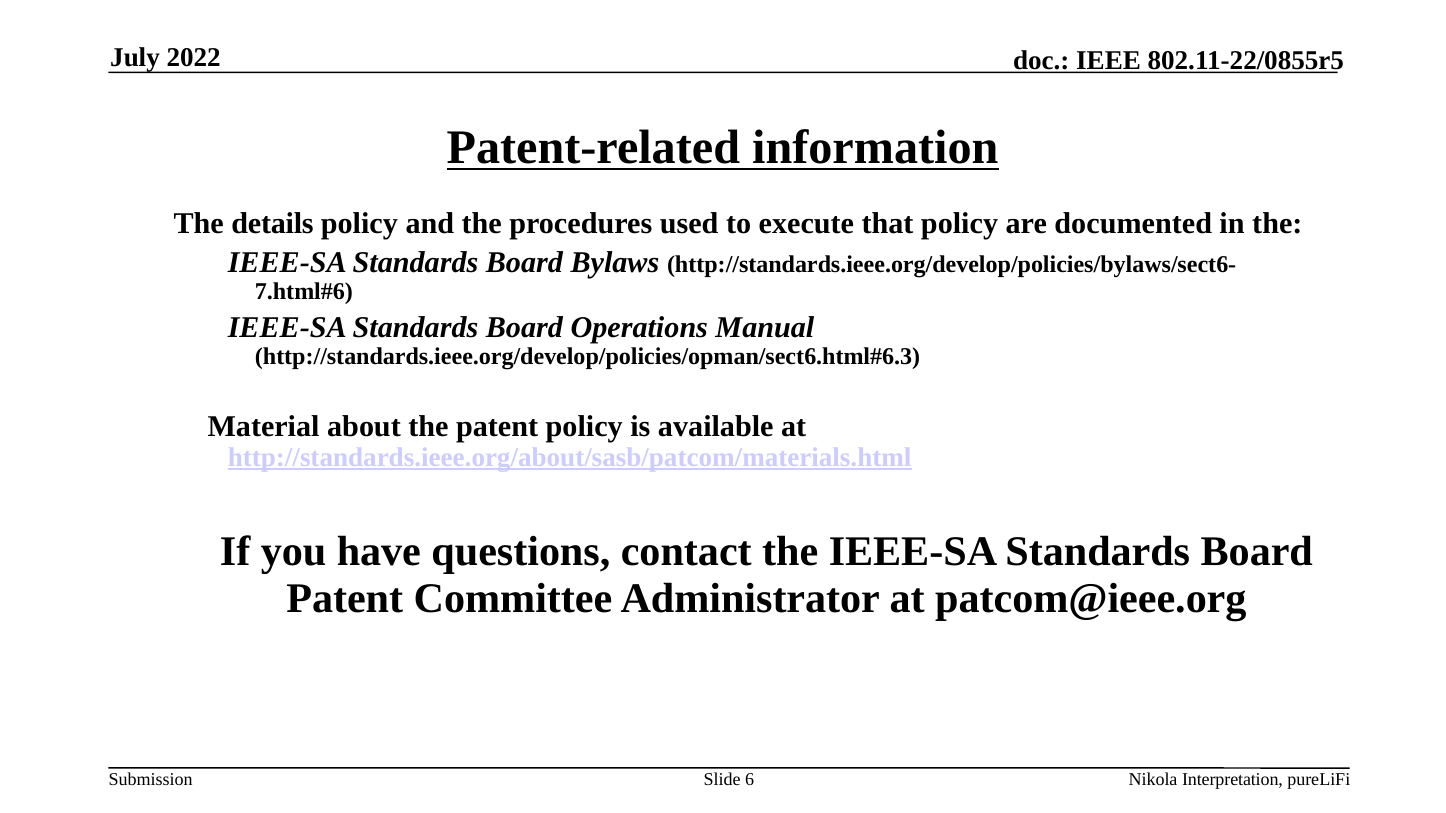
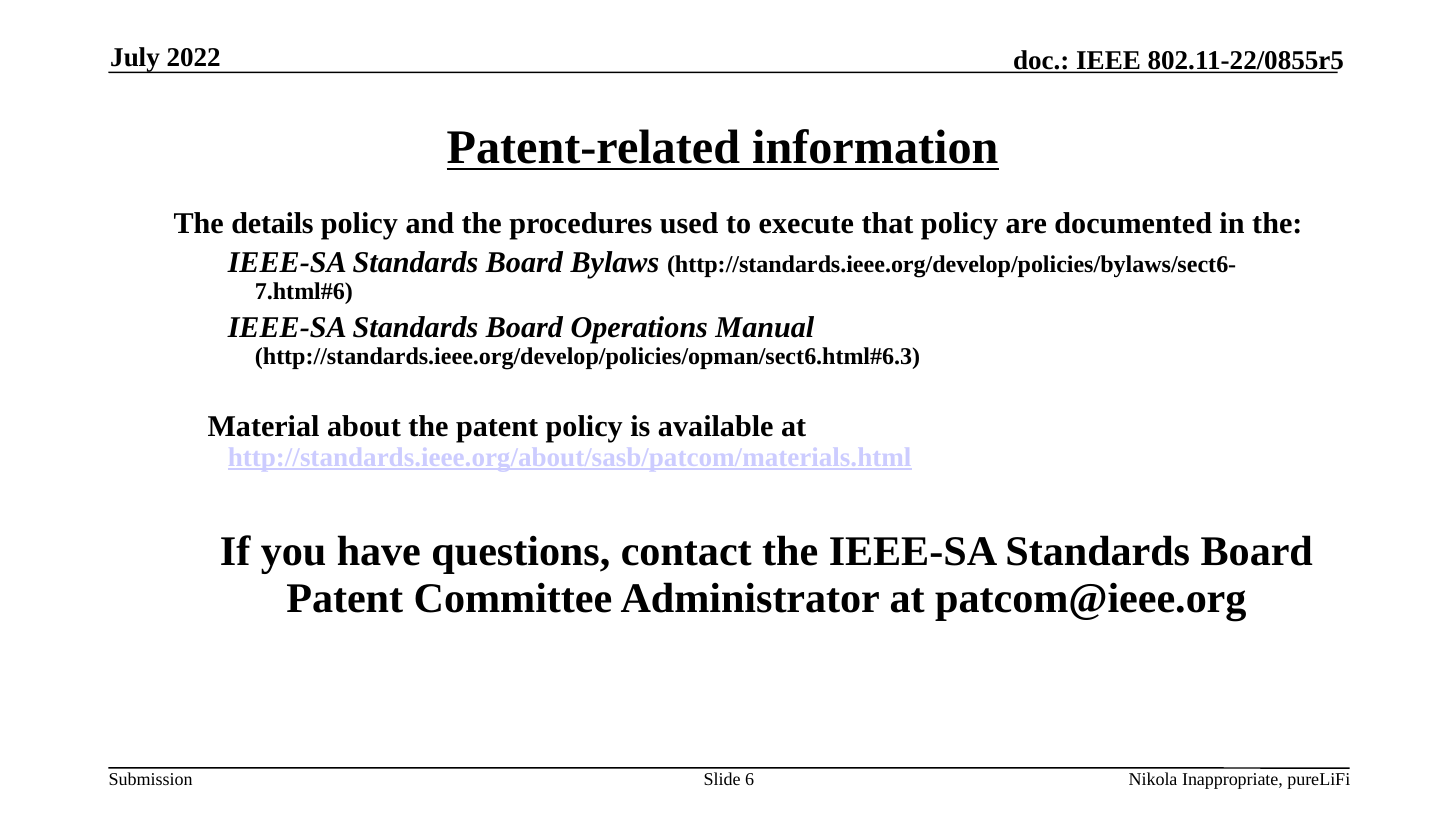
Interpretation: Interpretation -> Inappropriate (1232, 780)
